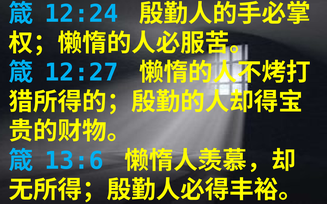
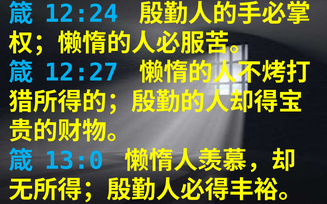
13:6: 13:6 -> 13:0 (74, 161)
